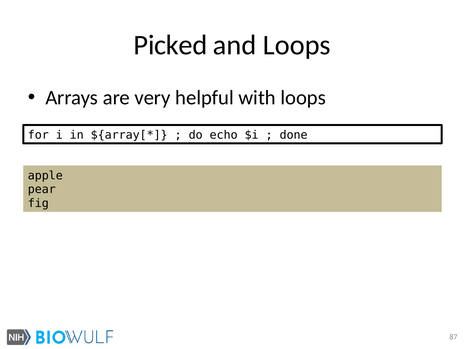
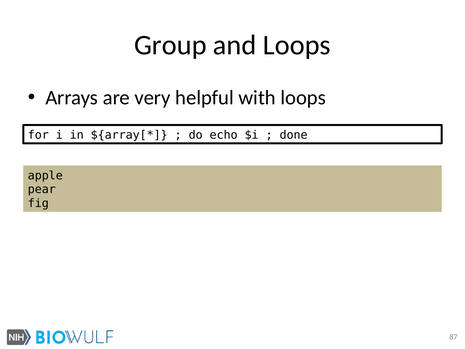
Picked: Picked -> Group (170, 45)
